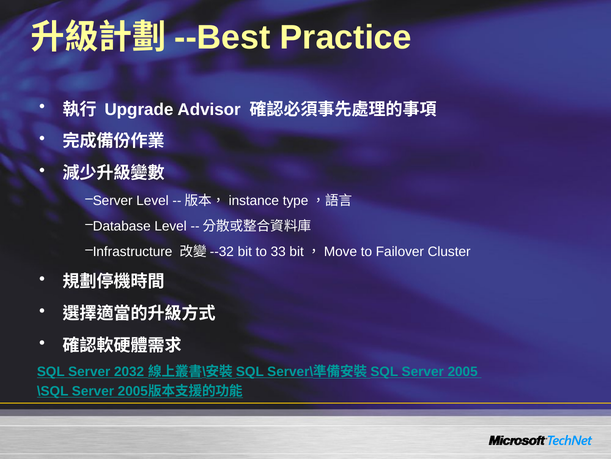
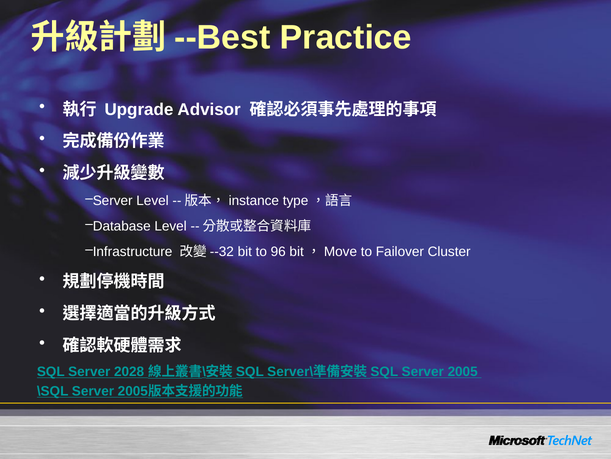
33: 33 -> 96 (278, 251)
2032: 2032 -> 2028 (129, 371)
